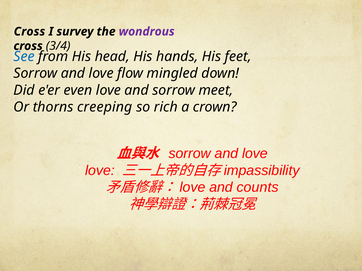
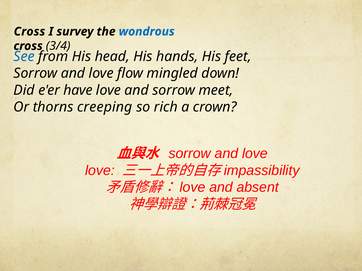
wondrous colour: purple -> blue (147, 32)
even: even -> have (78, 90)
counts: counts -> absent (258, 188)
